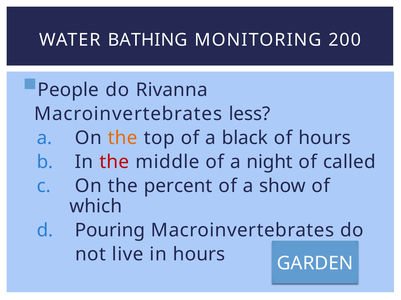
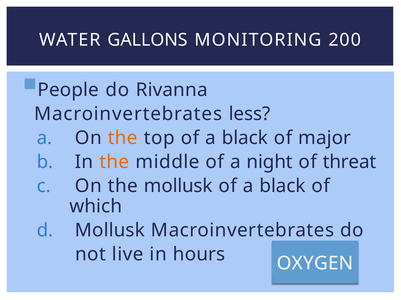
BATHING: BATHING -> GALLONS (148, 40)
of hours: hours -> major (325, 138)
the colour: red -> orange (114, 162)
called: called -> threat (350, 162)
the percent: percent -> mollusk (178, 186)
show: show -> black (283, 186)
Pouring: Pouring -> Mollusk (110, 231)
GARDEN: GARDEN -> OXYGEN (315, 264)
